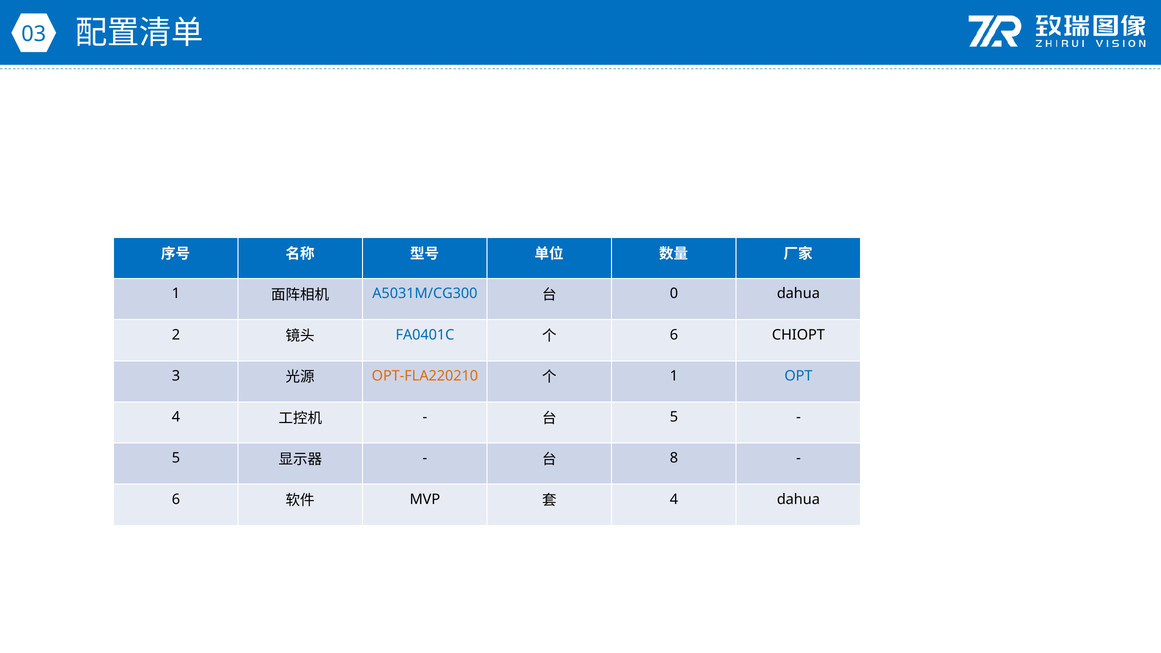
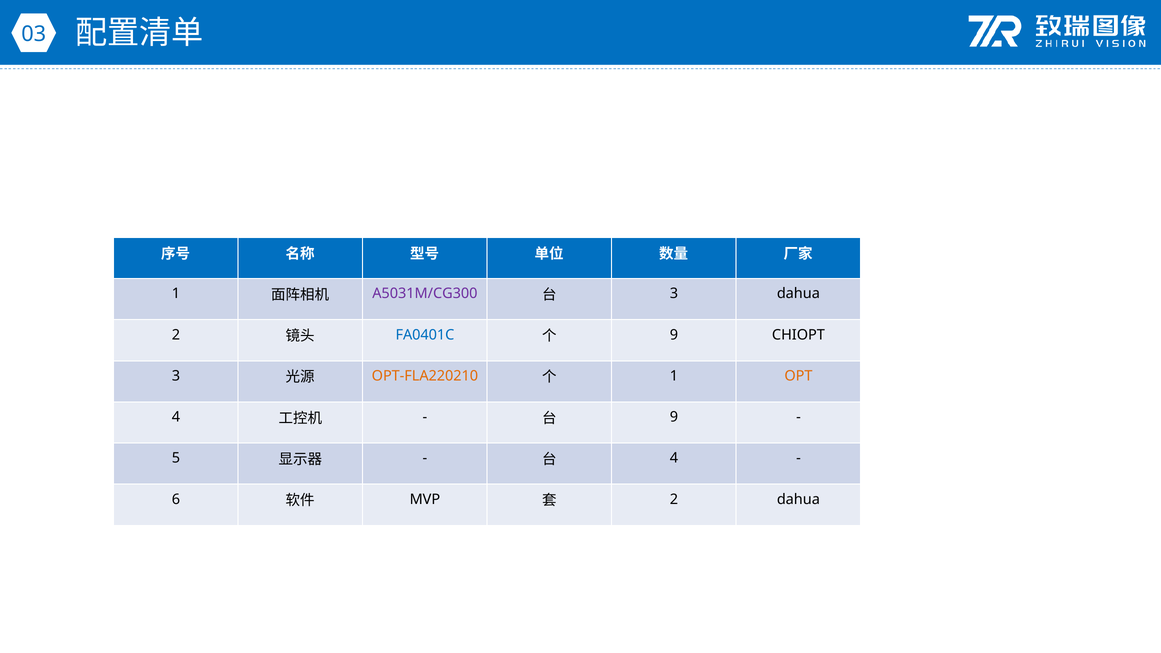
A5031M/CG300 colour: blue -> purple (425, 294)
0: 0 -> 3 (674, 294)
6: 6 -> 9 (674, 335)
OPT colour: blue -> orange (798, 376)
5: 5 -> 9 (674, 417)
8: 8 -> 4 (674, 458)
4: 4 -> 2 (674, 499)
